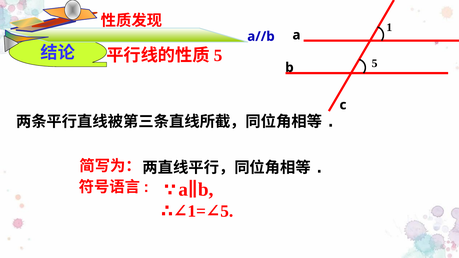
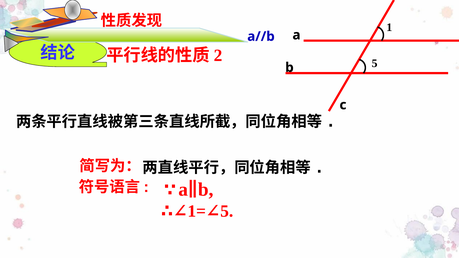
5: 5 -> 2 (218, 56)
